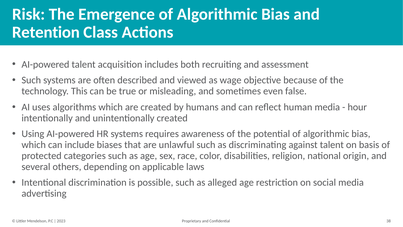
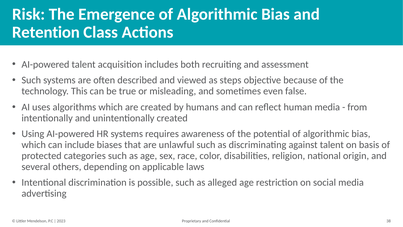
wage: wage -> steps (231, 80)
hour: hour -> from (357, 107)
